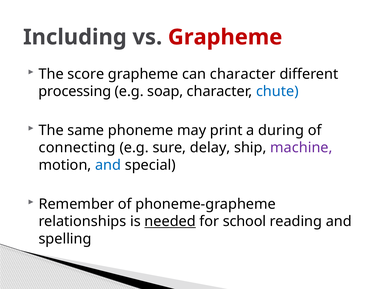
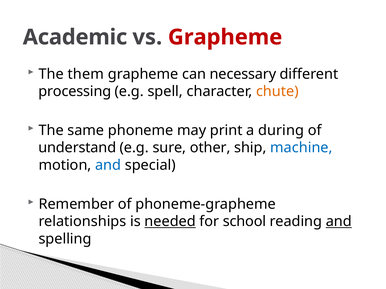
Including: Including -> Academic (75, 37)
score: score -> them (86, 74)
can character: character -> necessary (243, 74)
soap: soap -> spell (165, 92)
chute colour: blue -> orange (277, 92)
connecting: connecting -> understand (77, 148)
delay: delay -> other (210, 148)
machine colour: purple -> blue (301, 148)
and underline: none -> present (339, 222)
